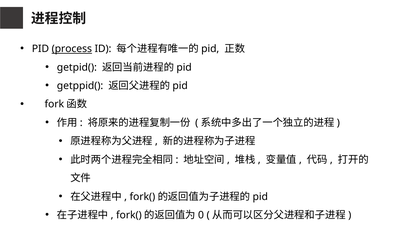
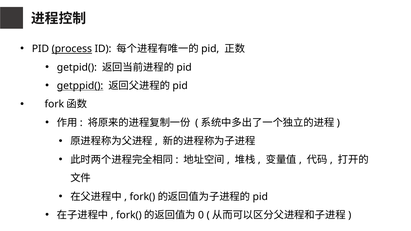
getppid( underline: none -> present (80, 86)
